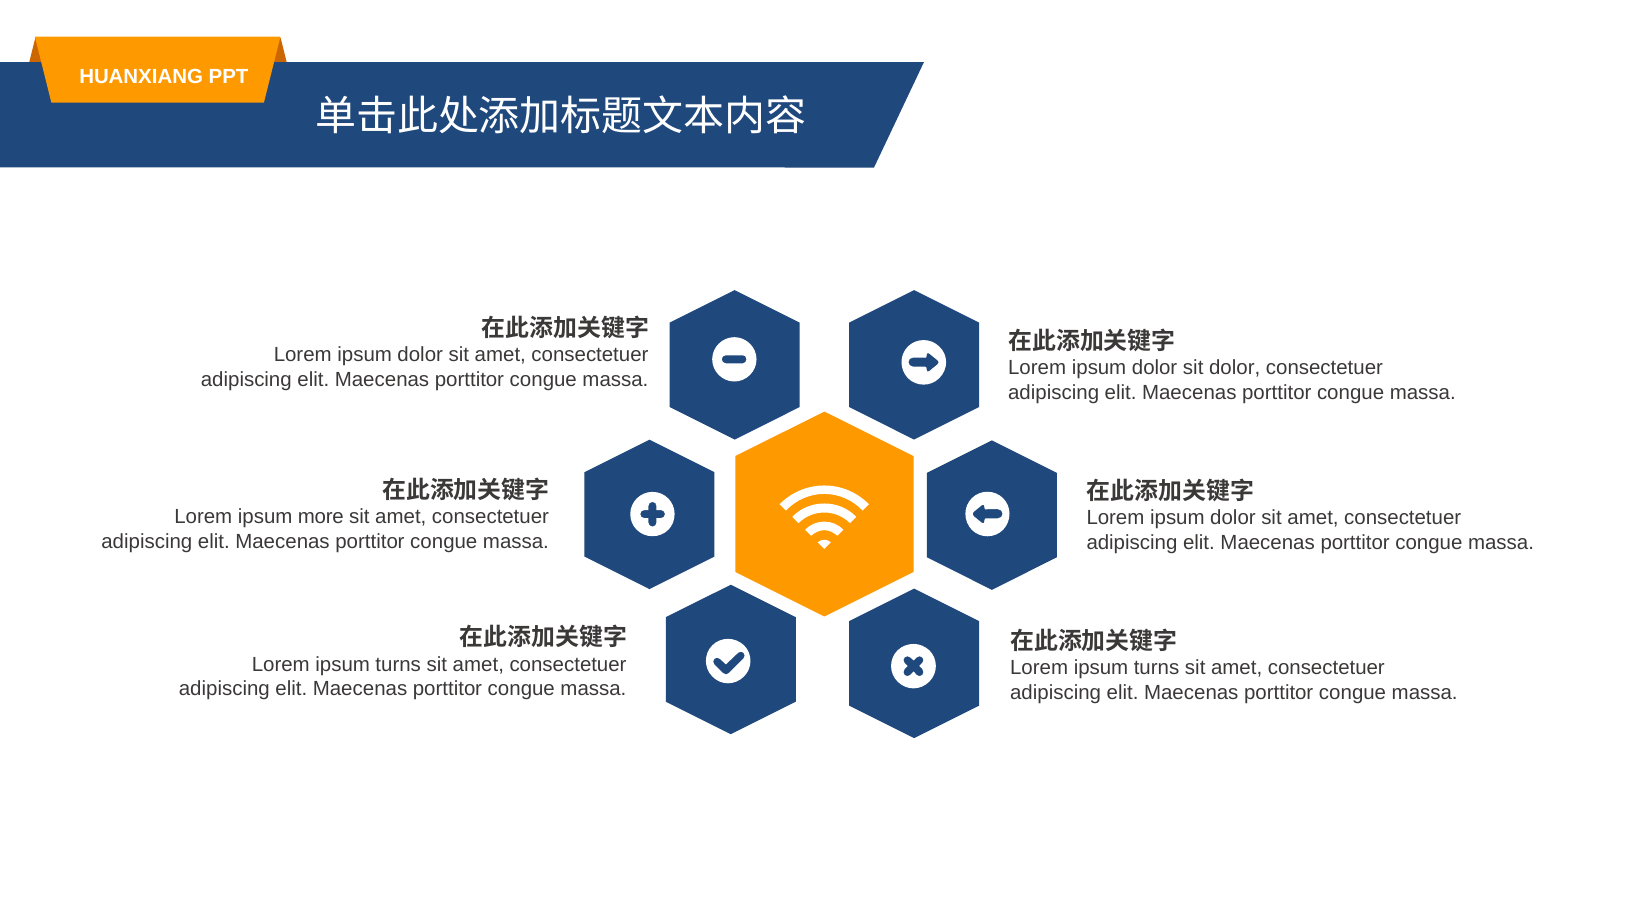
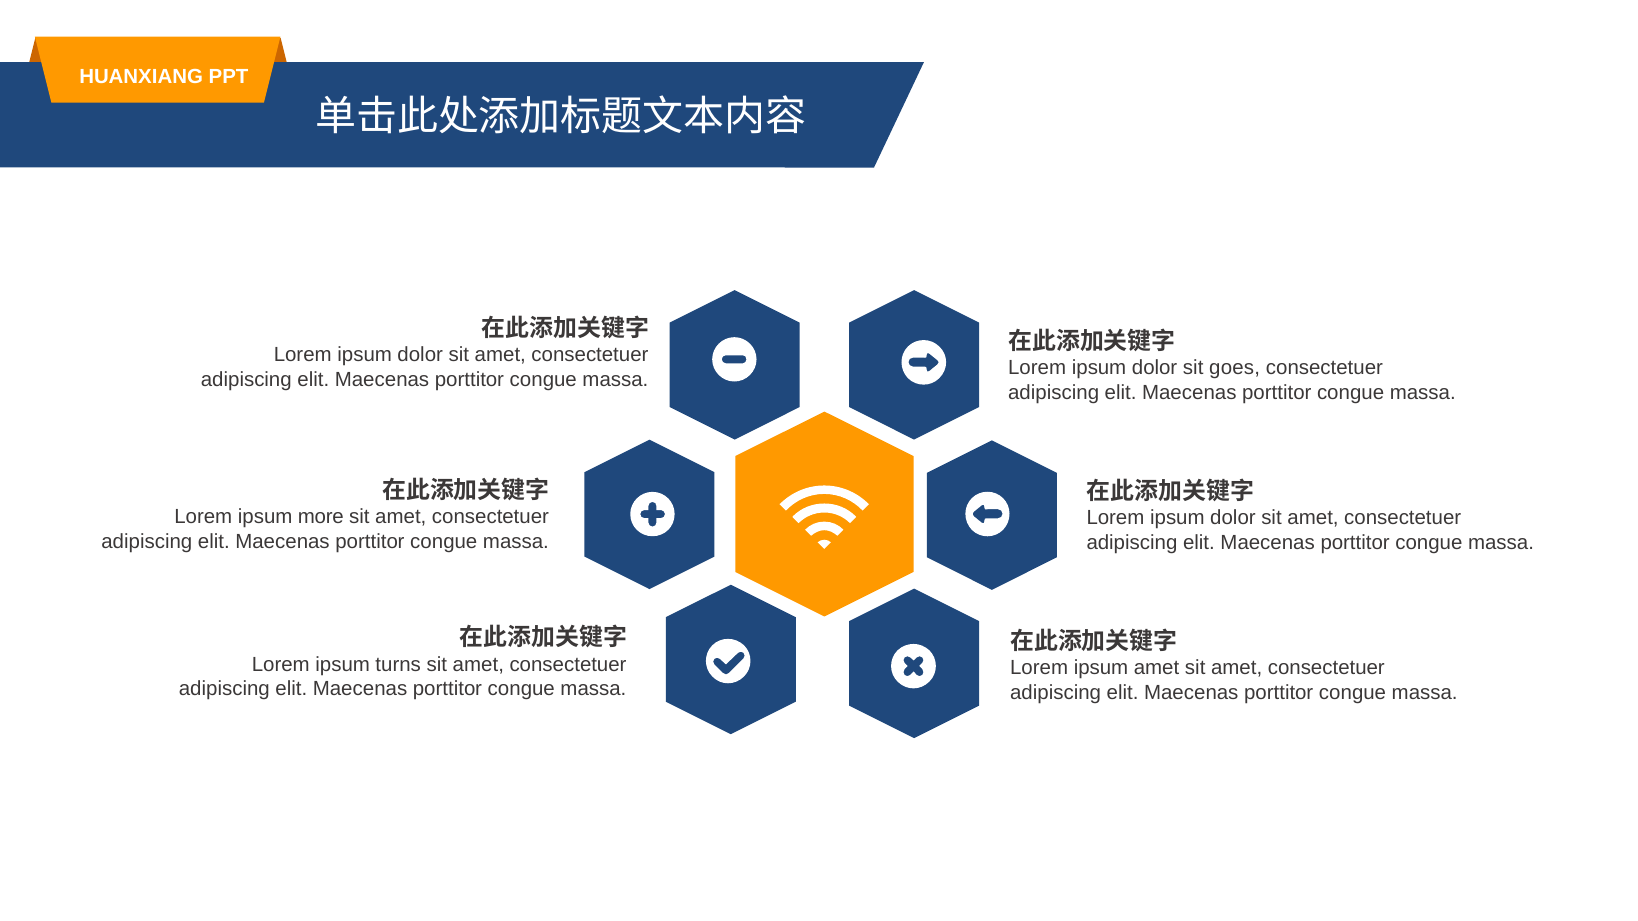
sit dolor: dolor -> goes (1235, 368)
turns: turns -> amet (1157, 668)
